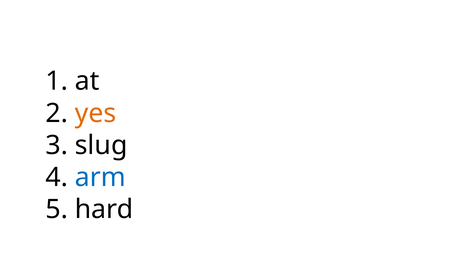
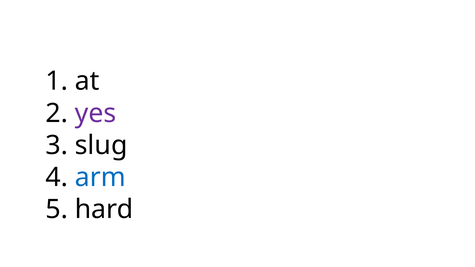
yes colour: orange -> purple (96, 113)
